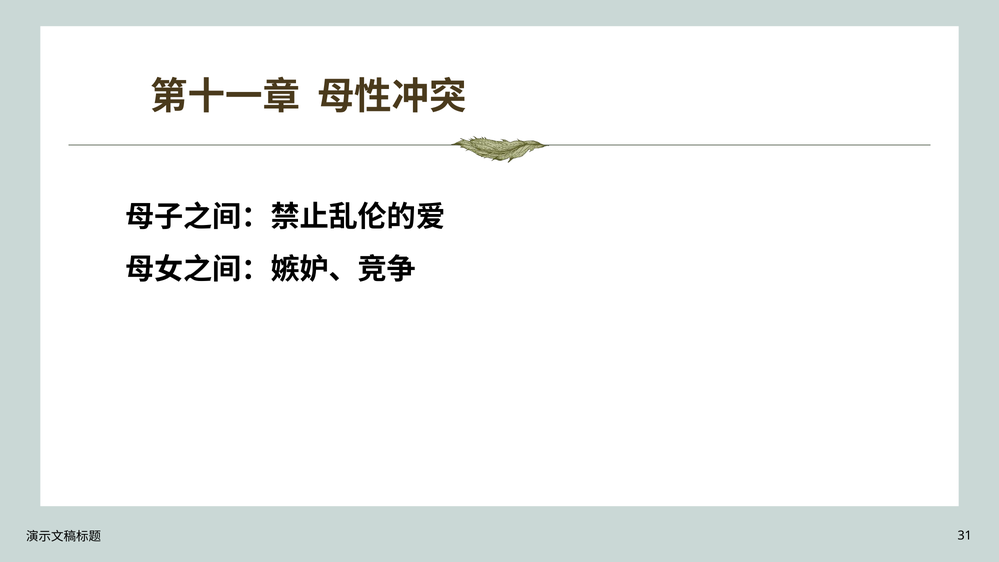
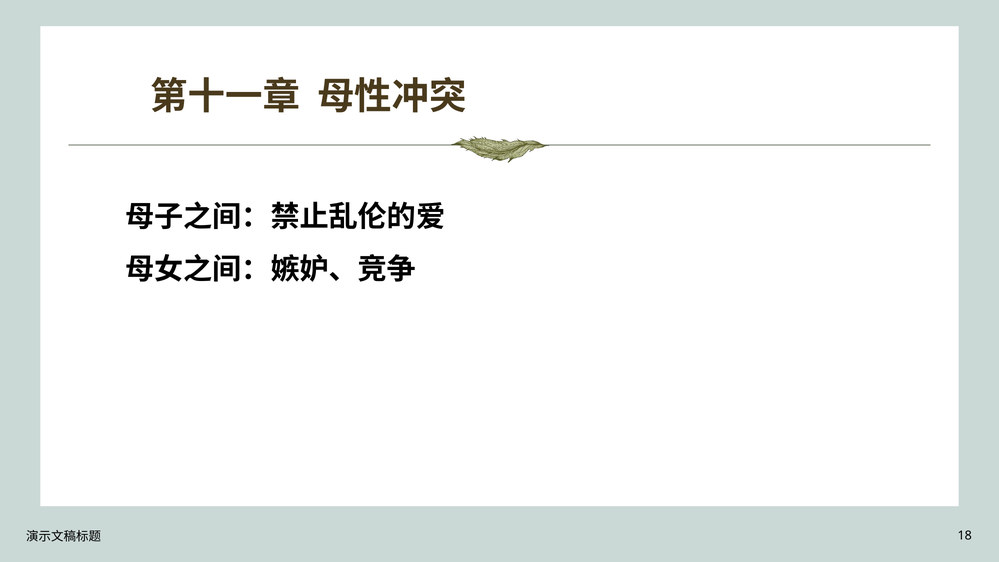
31: 31 -> 18 (965, 536)
